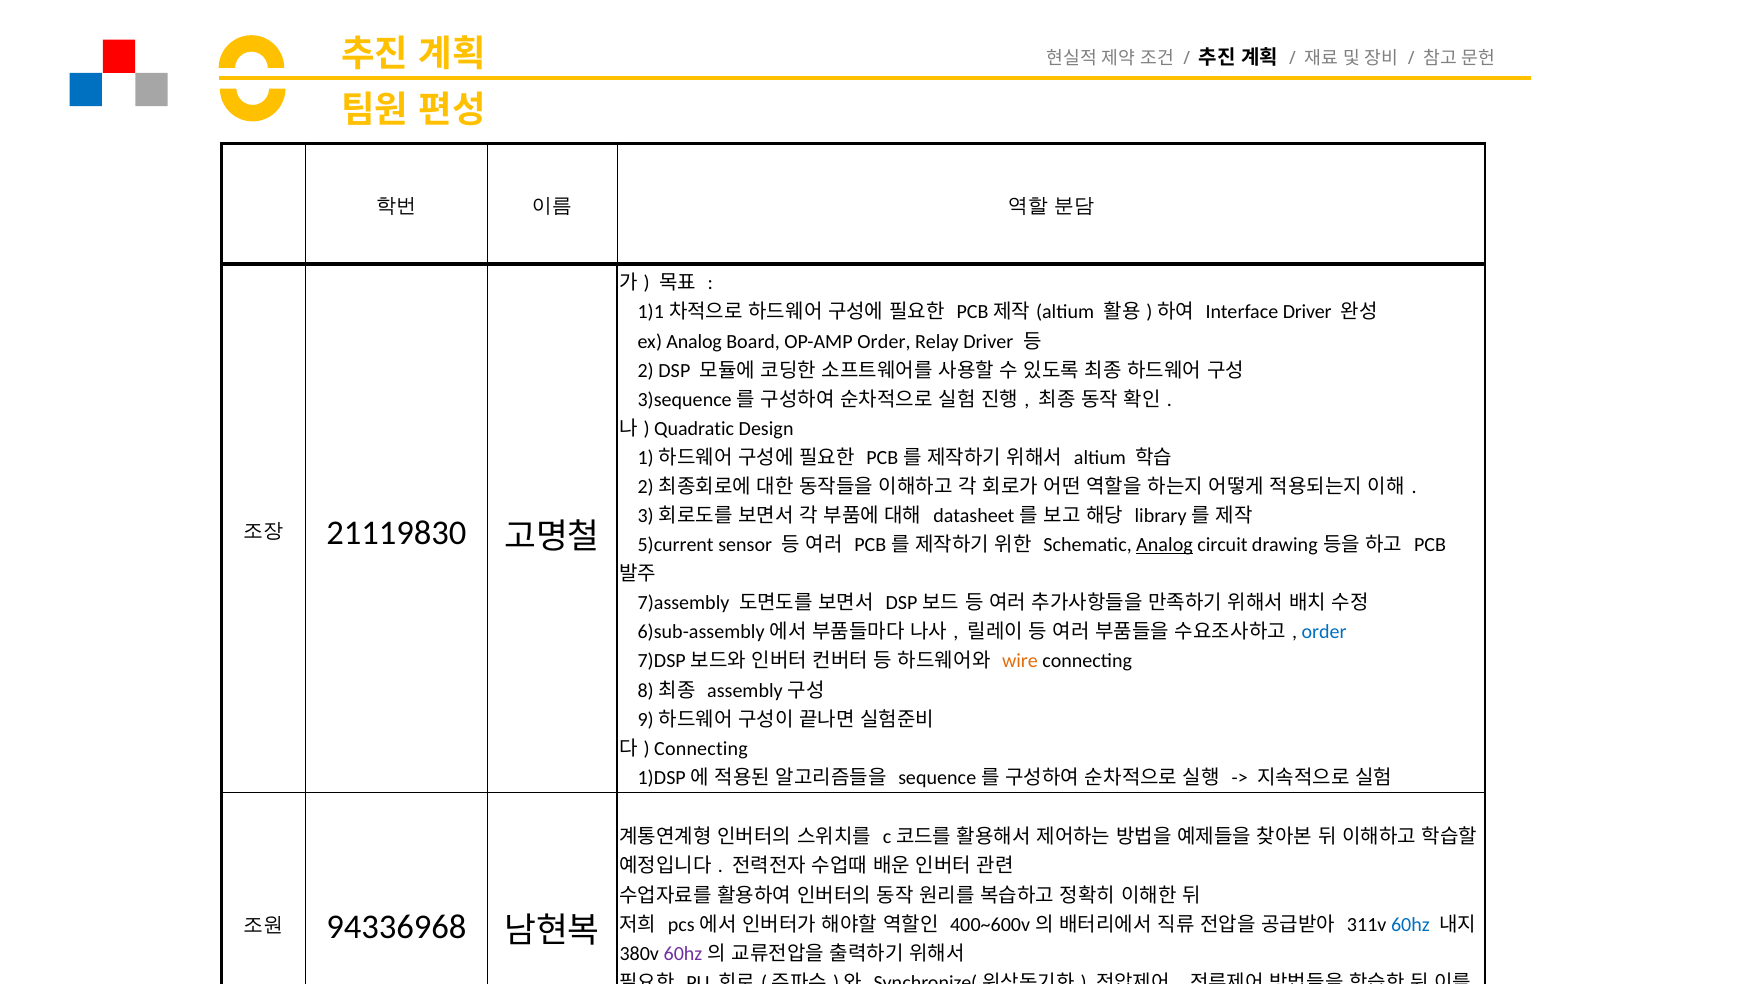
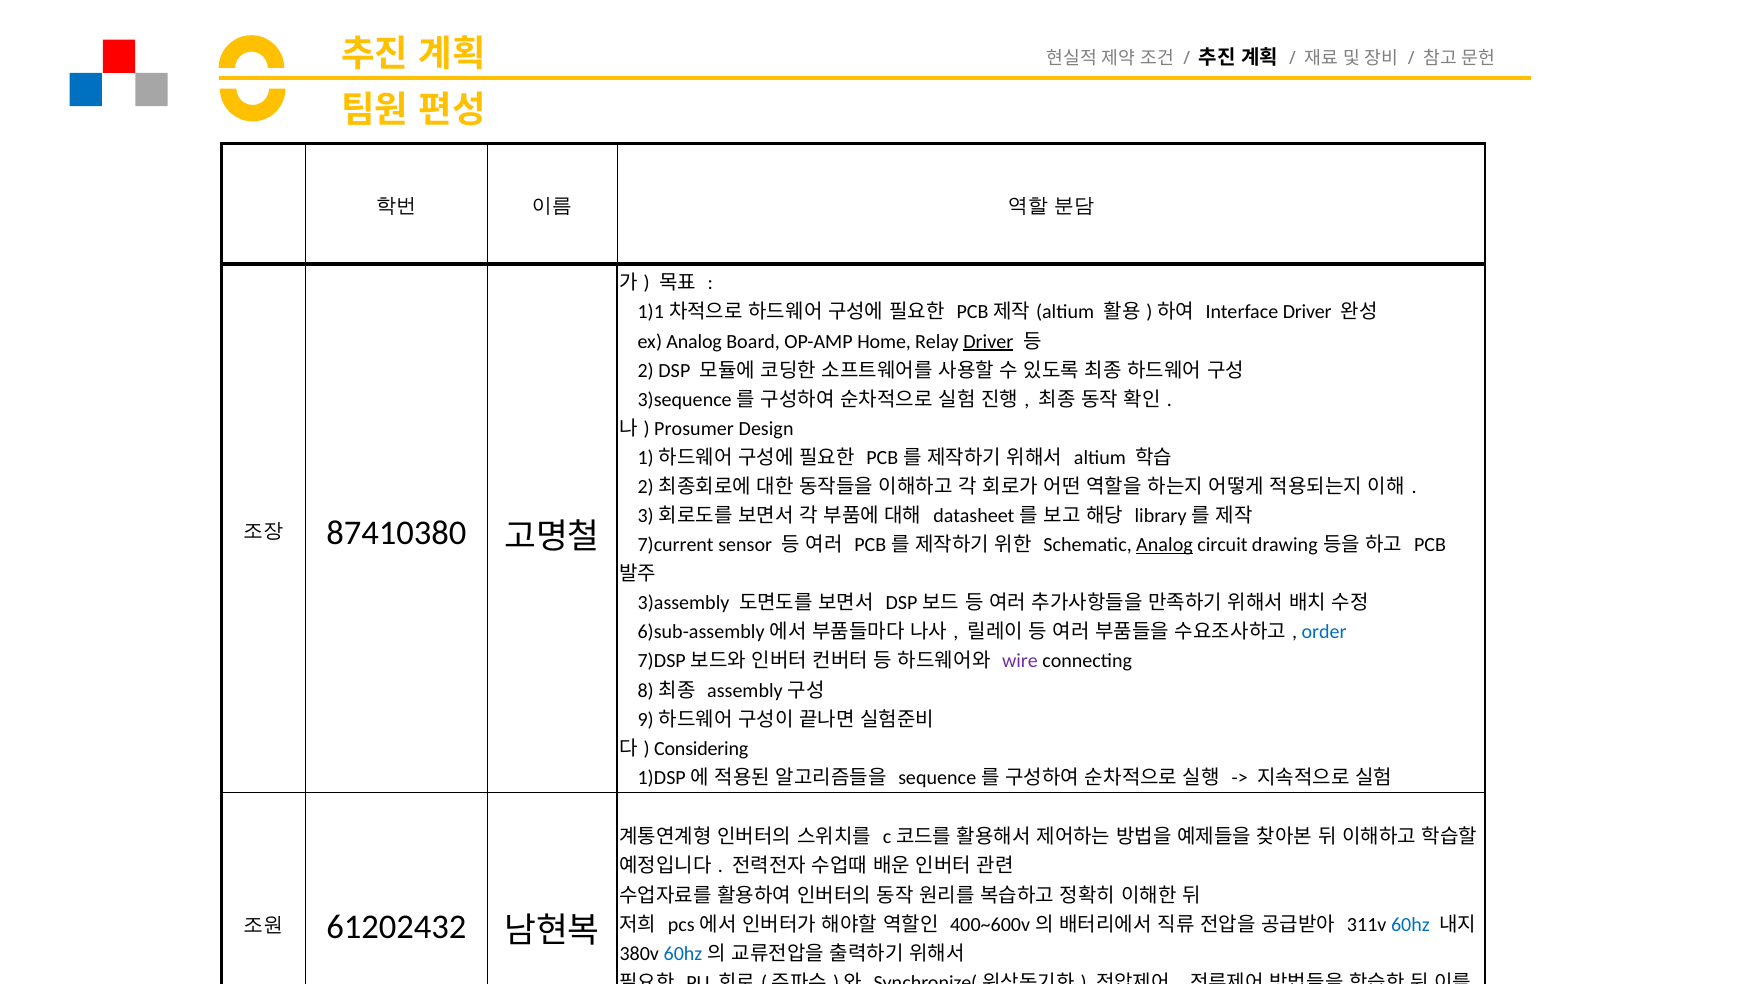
OP-AMP Order: Order -> Home (884, 342)
Driver underline: none -> present (988, 342)
Quadratic: Quadratic -> Prosumer (694, 429)
21119830: 21119830 -> 87410380 (396, 533)
5)current: 5)current -> 7)current (676, 545)
7)assembly: 7)assembly -> 3)assembly (684, 603)
wire colour: orange -> purple (1020, 662)
Connecting: Connecting -> Considering (701, 749)
94336968: 94336968 -> 61202432 (396, 927)
60hz colour: purple -> blue (683, 954)
